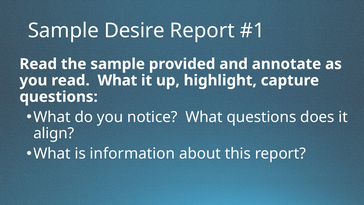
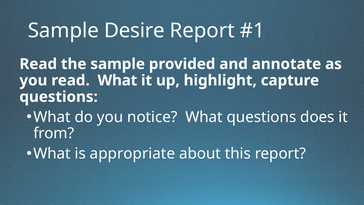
align: align -> from (54, 133)
information: information -> appropriate (132, 153)
